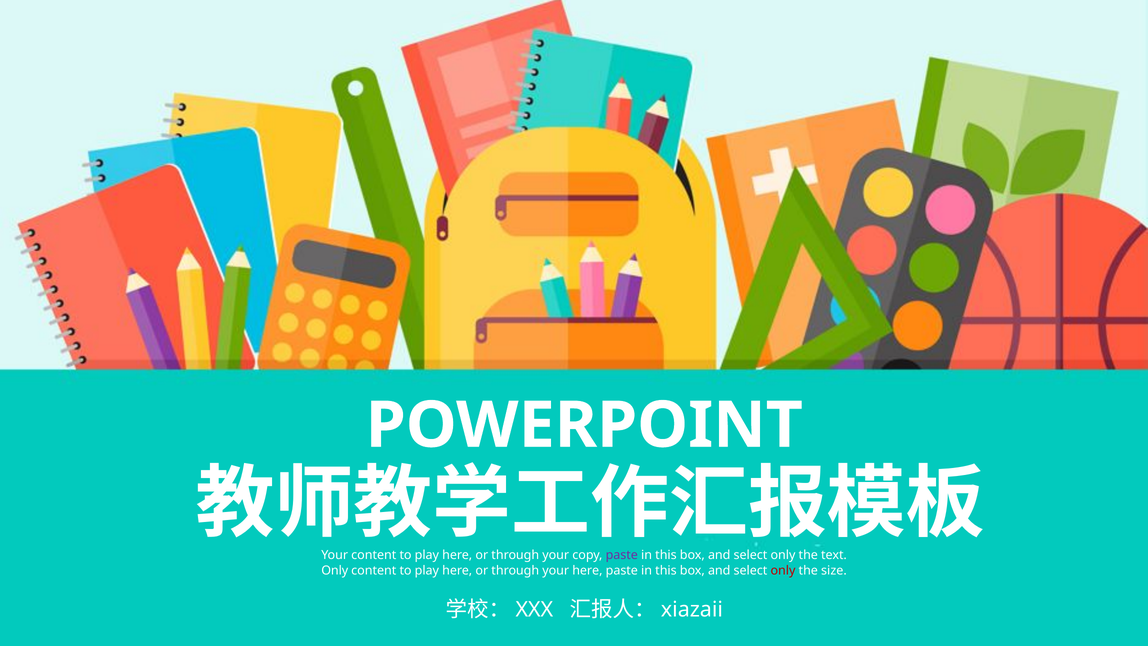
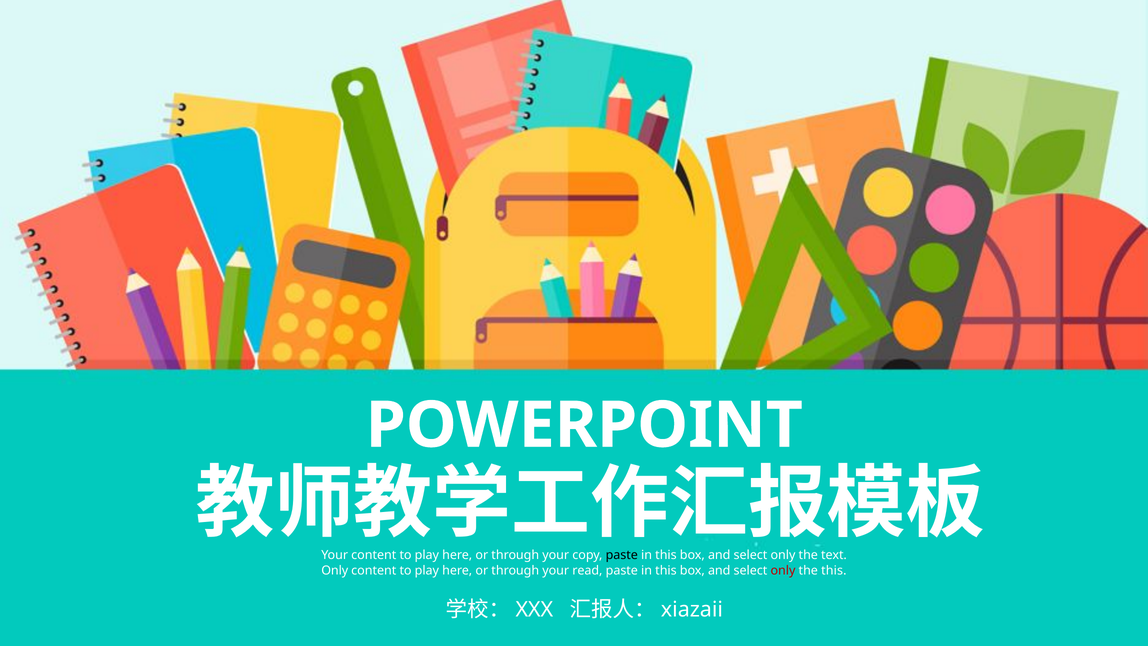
paste colour: purple -> black (622, 555)
your here: here -> read (587, 570)
the size: size -> this (834, 570)
